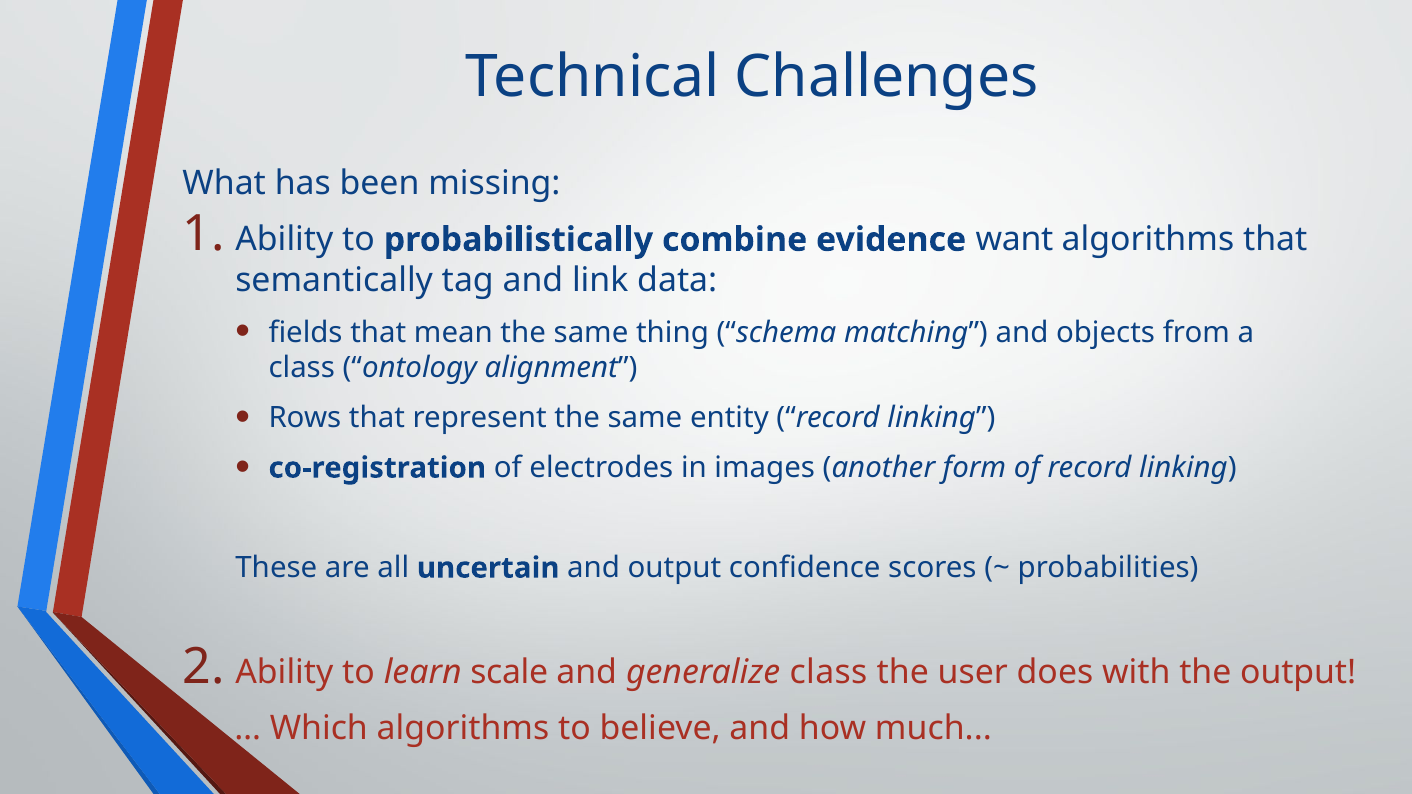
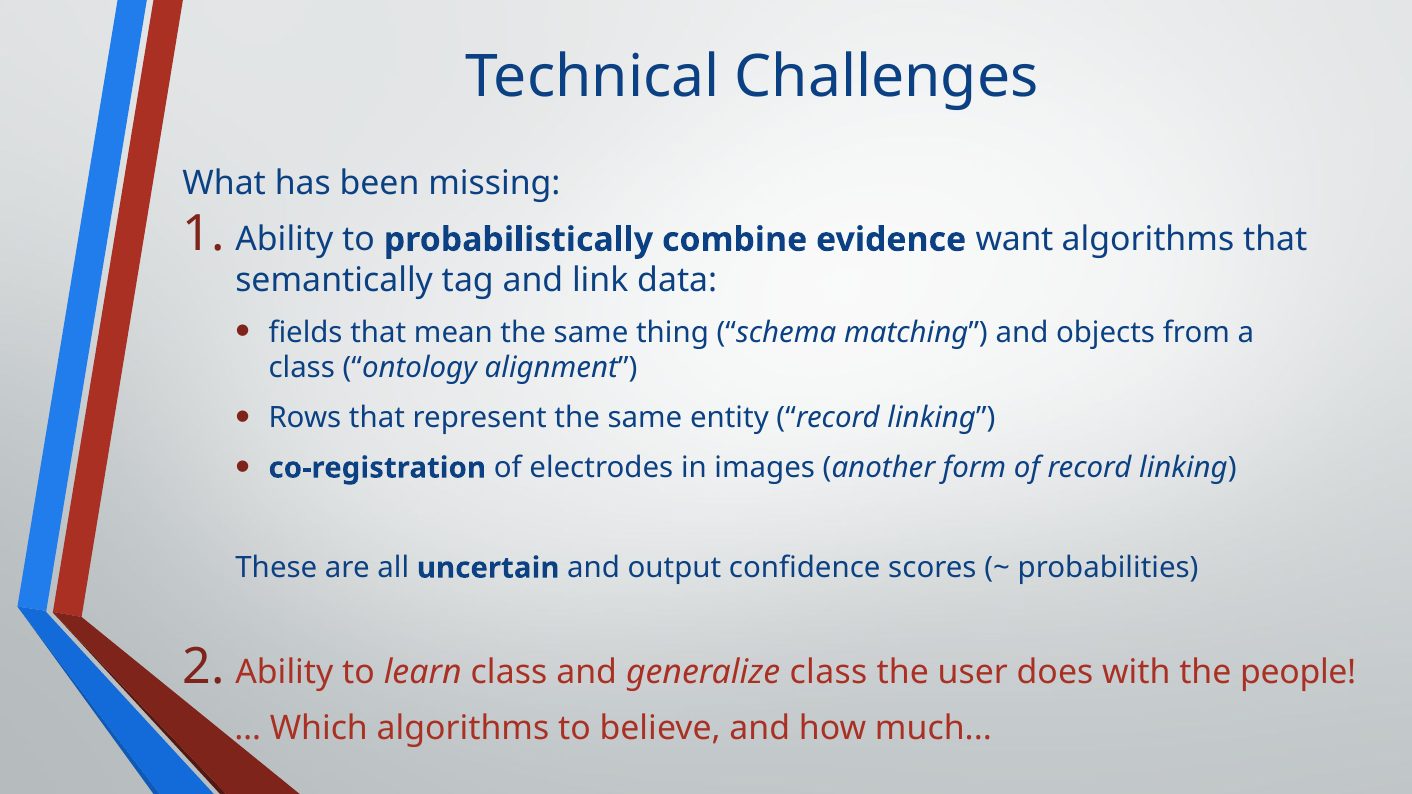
learn scale: scale -> class (509, 672)
the output: output -> people (1298, 672)
